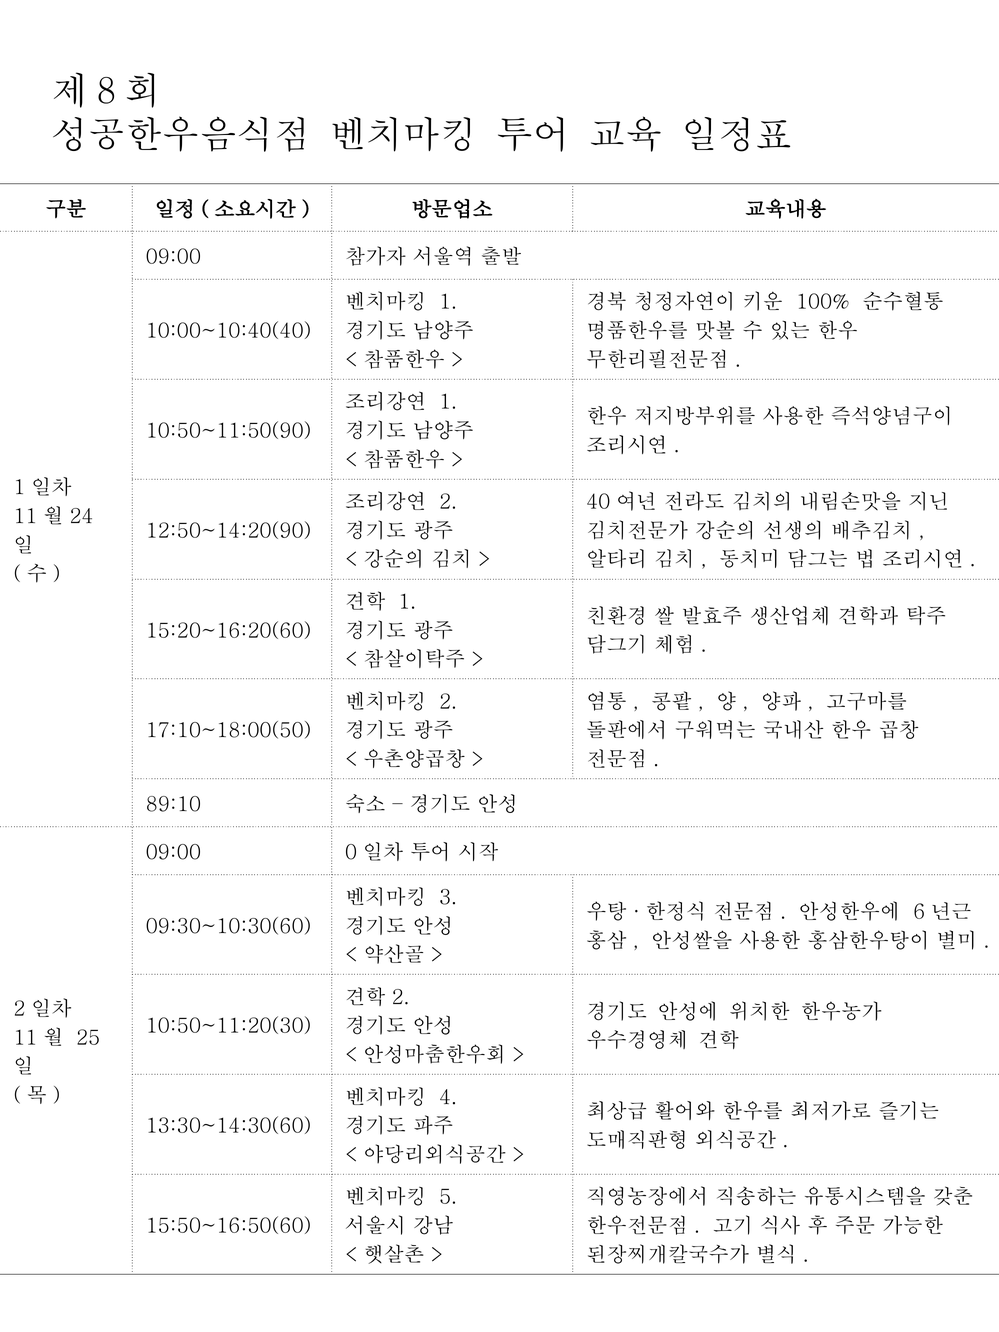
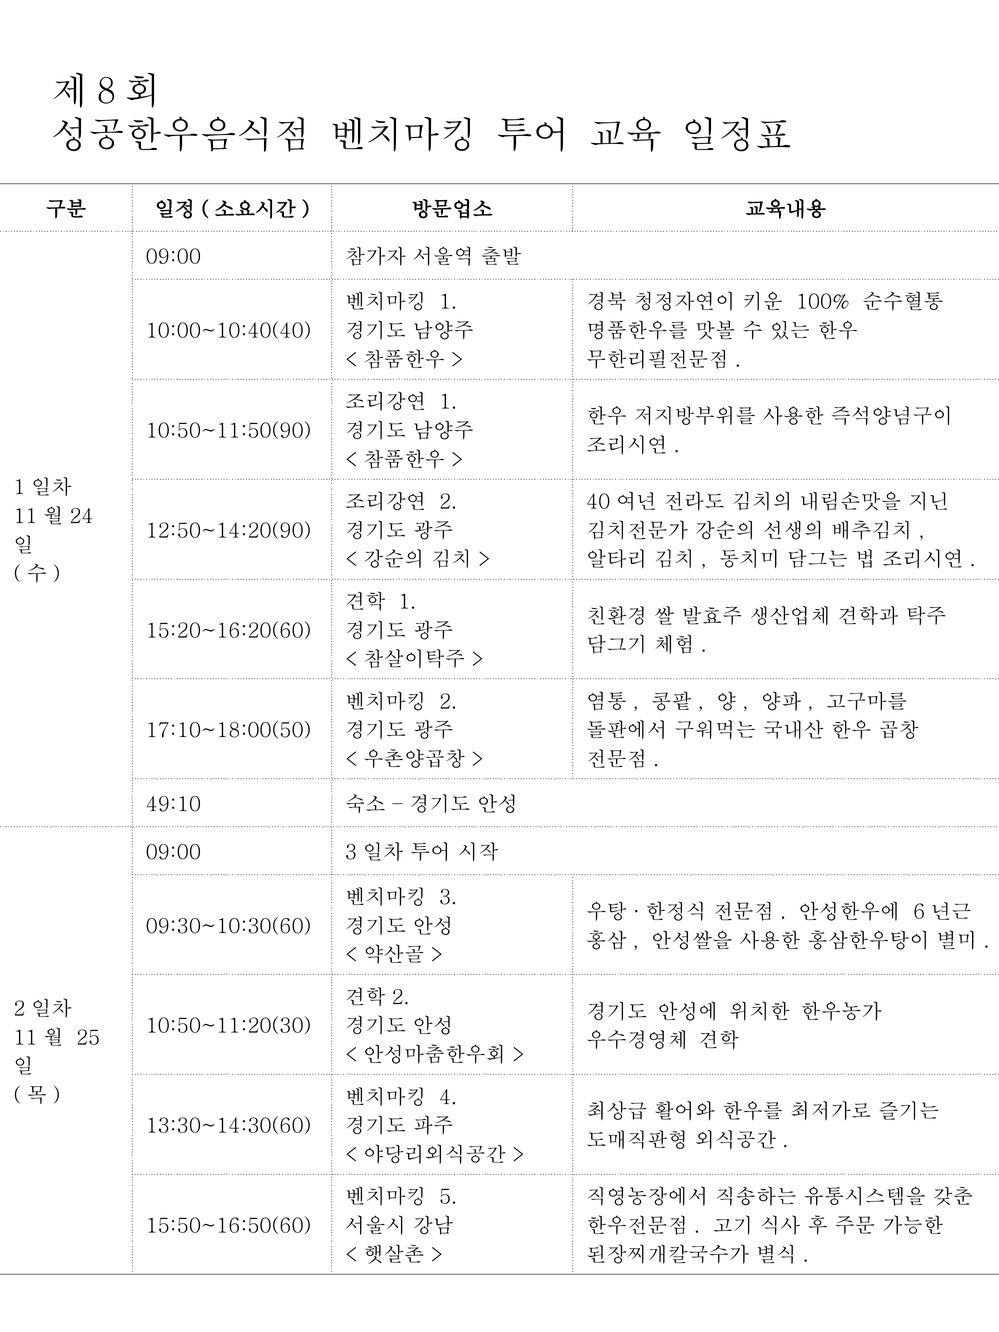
89:10: 89:10 -> 49:10 (173, 805)
09:00 0: 0 -> 3 (351, 852)
